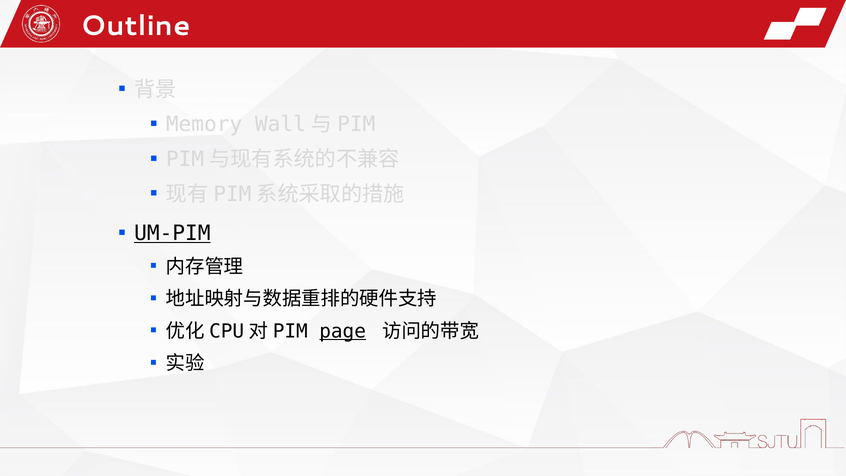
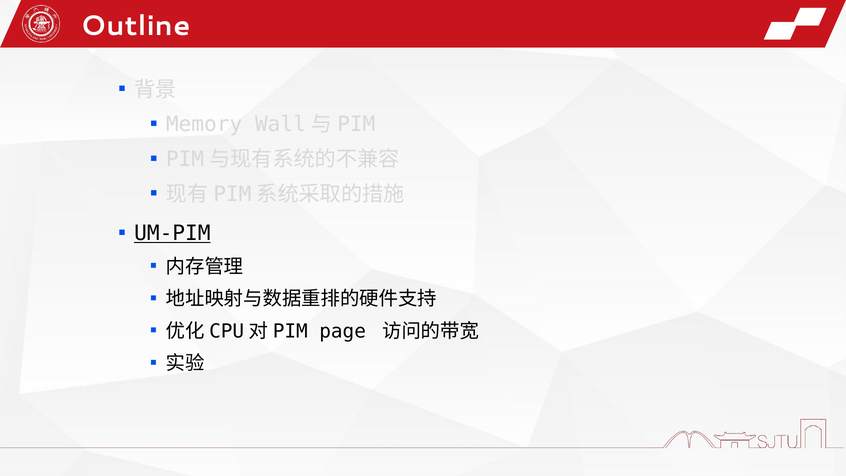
page underline: present -> none (343, 331)
